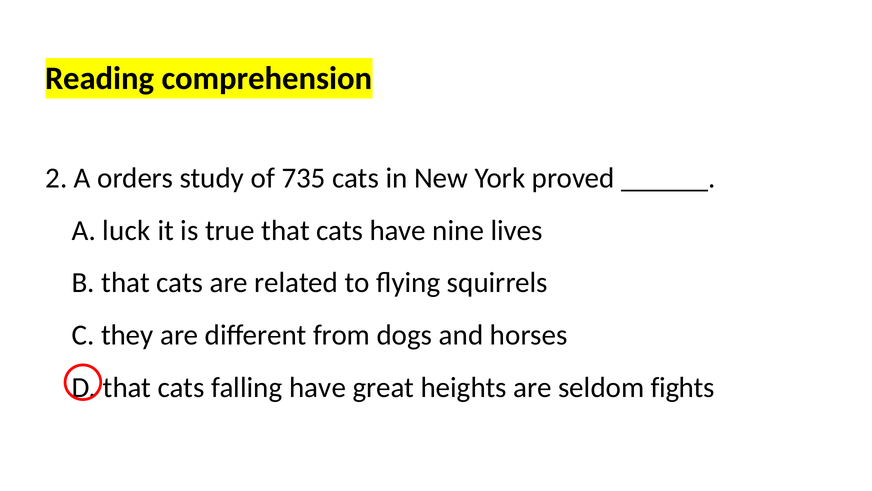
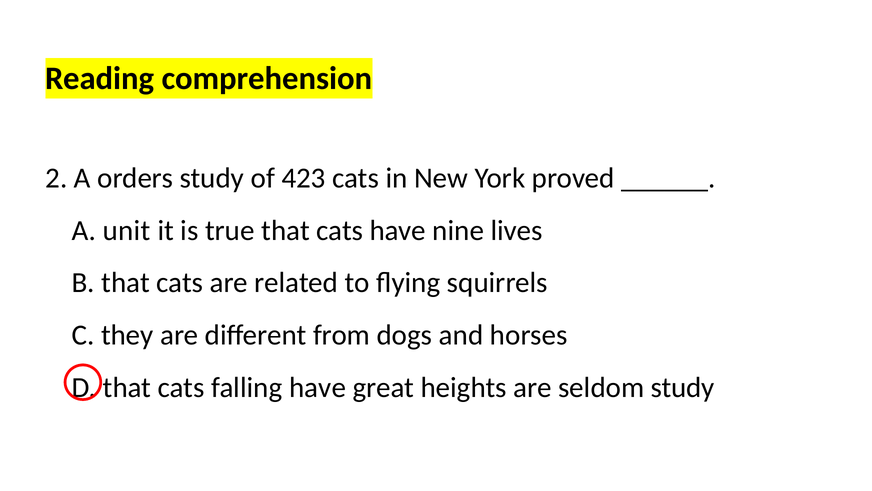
735: 735 -> 423 (304, 178)
luck: luck -> unit (127, 230)
seldom fights: fights -> study (683, 387)
